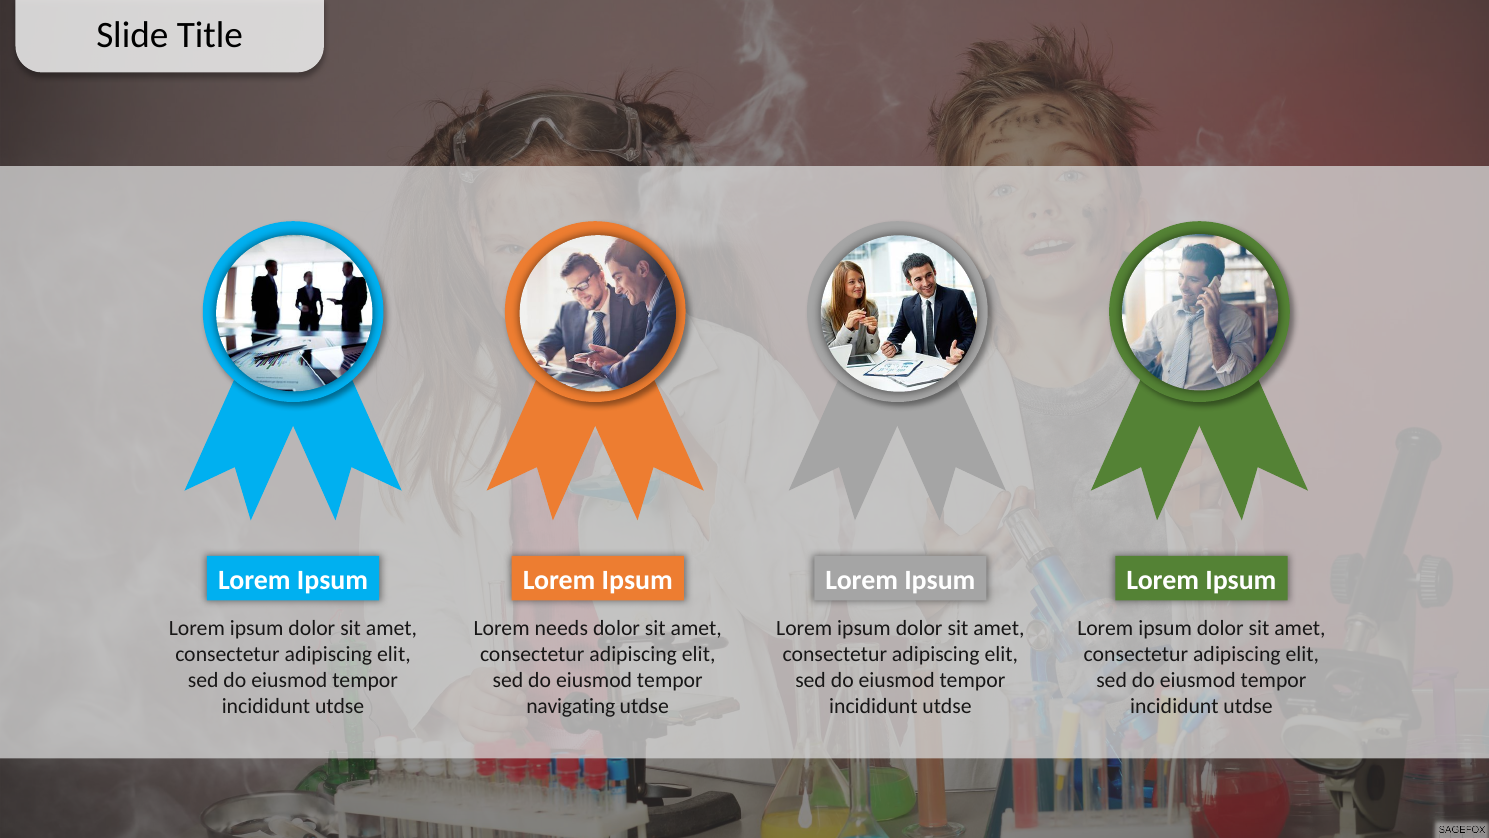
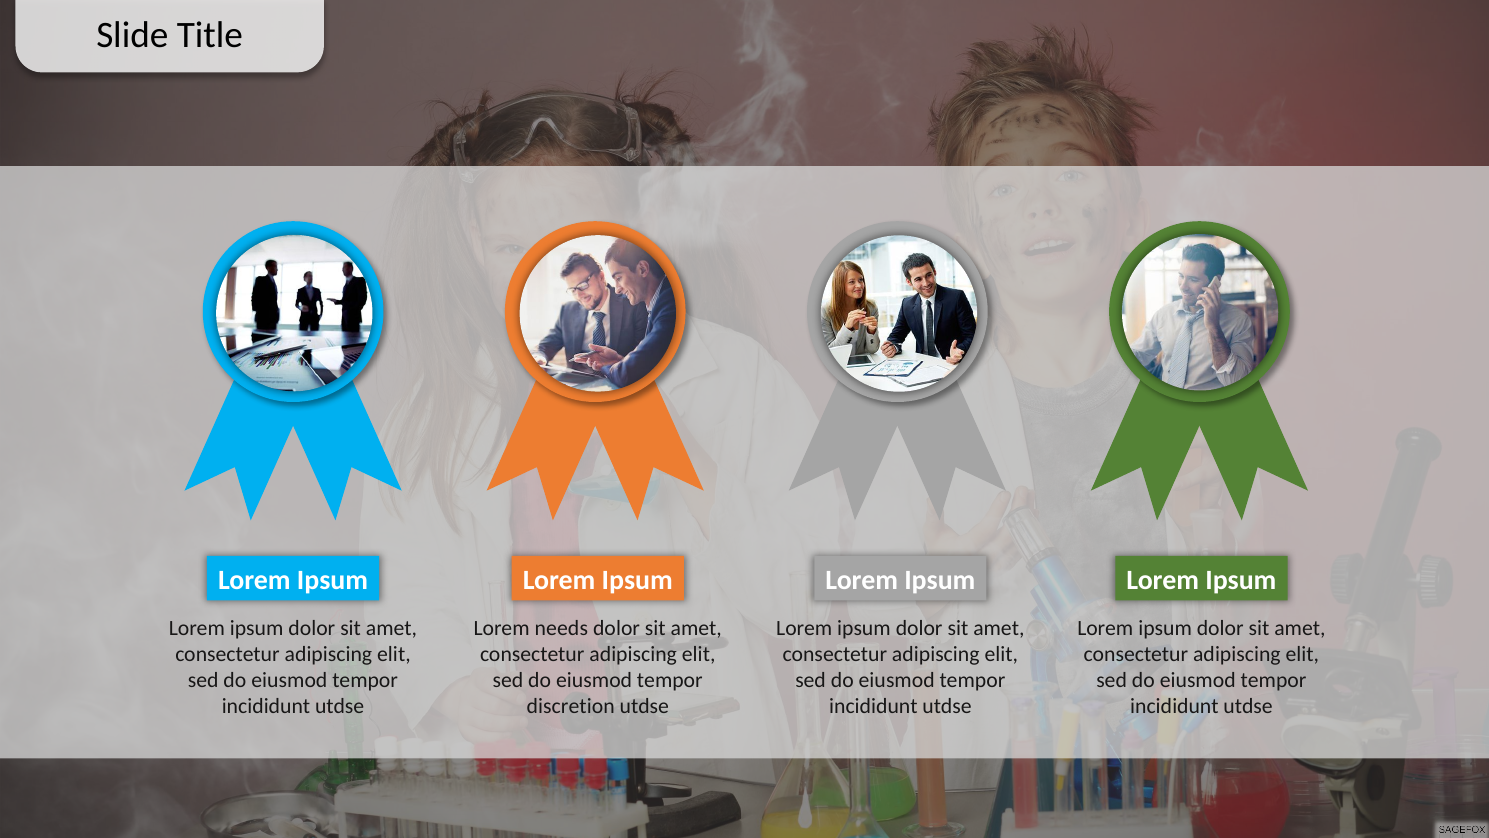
navigating: navigating -> discretion (571, 706)
